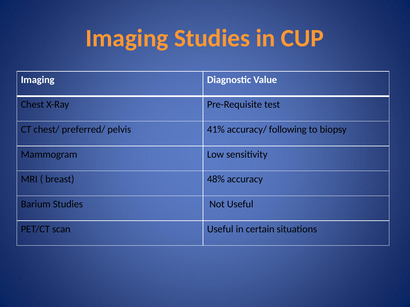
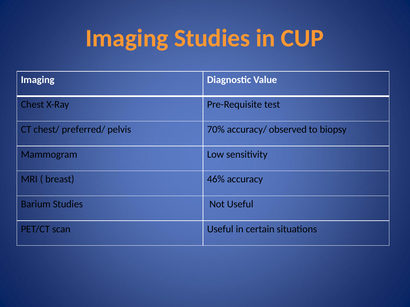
41%: 41% -> 70% (216, 130)
following: following -> observed (288, 130)
48%: 48% -> 46% (216, 180)
